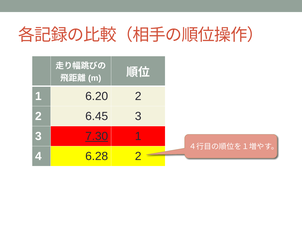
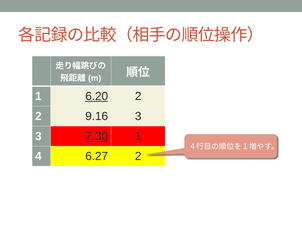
6.20 underline: none -> present (97, 97)
6.45: 6.45 -> 9.16 (97, 117)
6.28: 6.28 -> 6.27 (97, 157)
